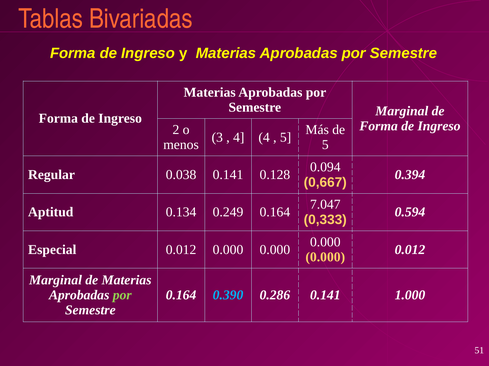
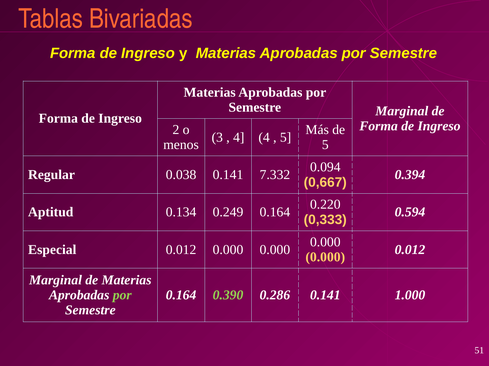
0.128: 0.128 -> 7.332 (275, 175)
7.047: 7.047 -> 0.220 (325, 205)
0.390 colour: light blue -> light green (228, 296)
